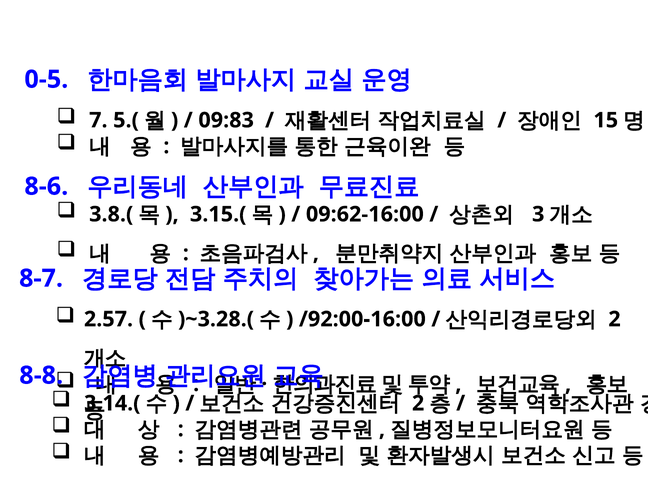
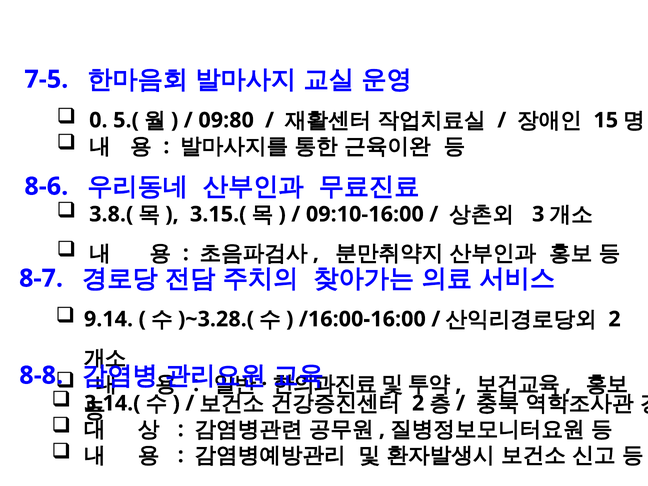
0-5: 0-5 -> 7-5 (46, 79)
7: 7 -> 0 (98, 120)
09:83: 09:83 -> 09:80 (226, 120)
09:62-16:00: 09:62-16:00 -> 09:10-16:00 (365, 214)
2.57: 2.57 -> 9.14 (108, 319)
/92:00-16:00: /92:00-16:00 -> /16:00-16:00 (362, 319)
